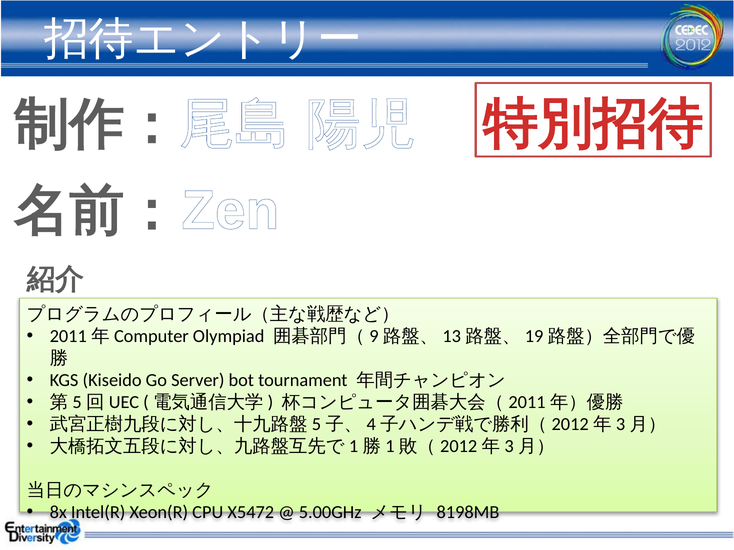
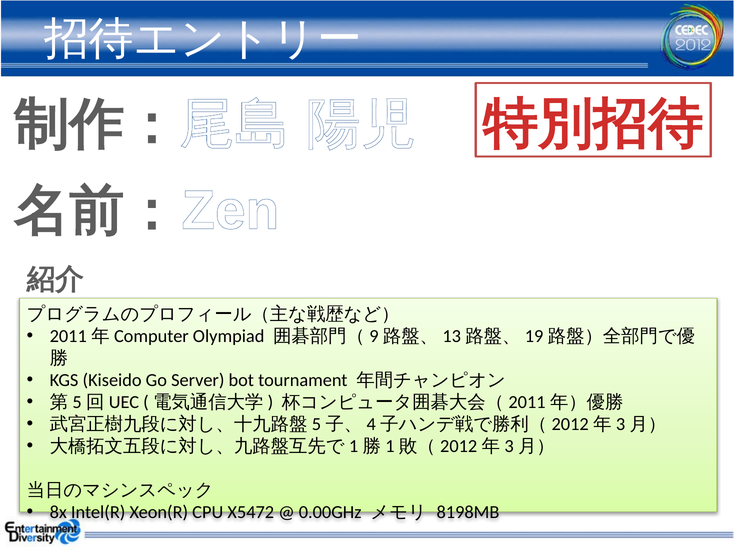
5.00GHz: 5.00GHz -> 0.00GHz (330, 513)
